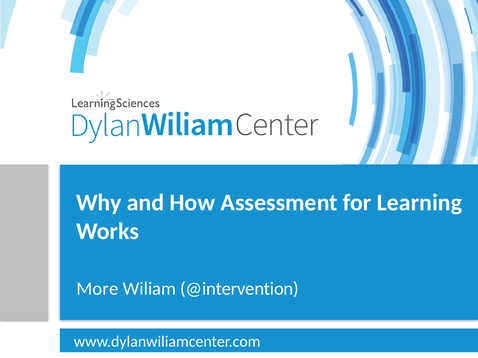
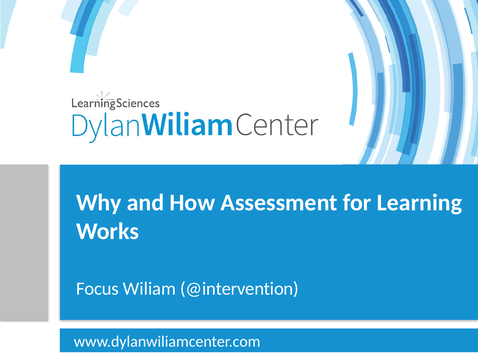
More: More -> Focus (98, 289)
